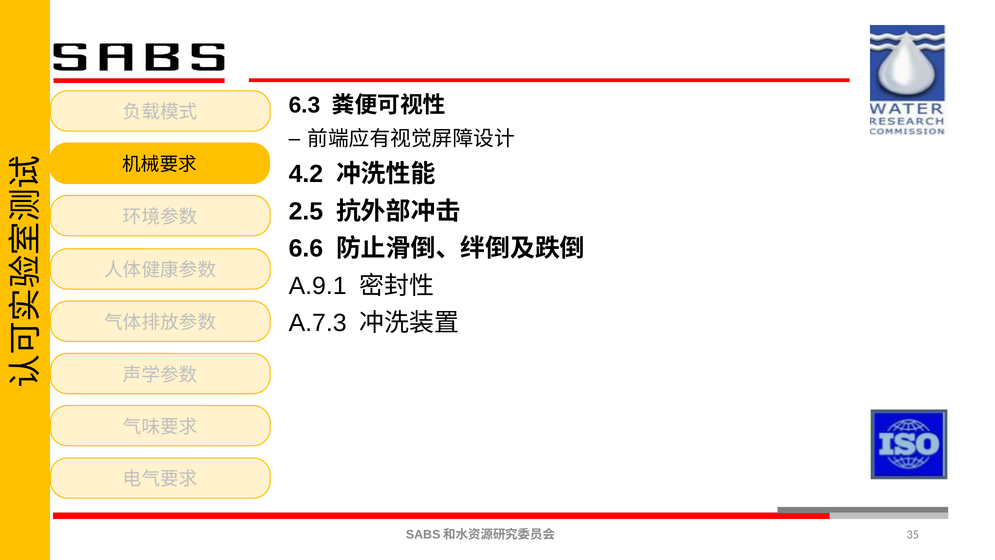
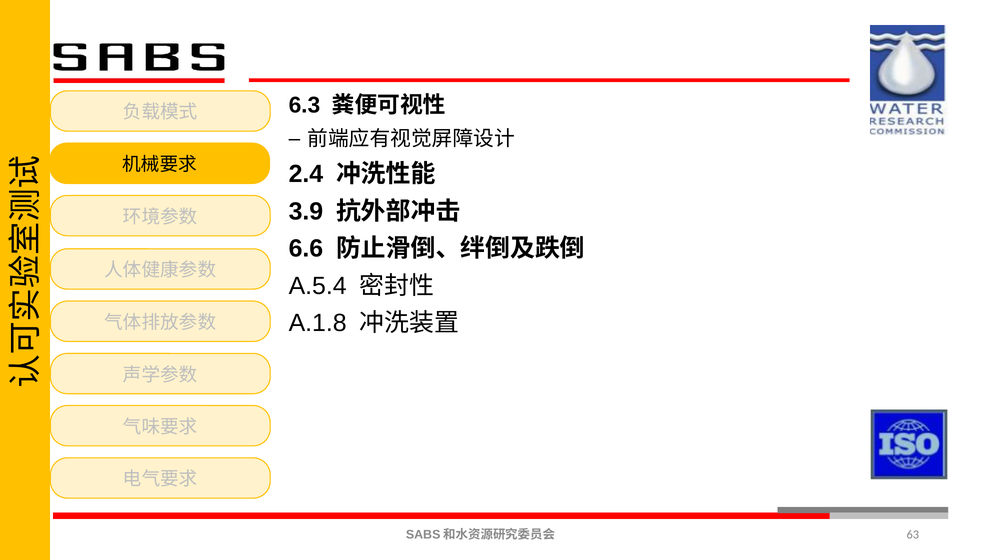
4.2: 4.2 -> 2.4 (306, 174)
2.5: 2.5 -> 3.9 (306, 211)
A.9.1: A.9.1 -> A.5.4 (318, 286)
A.7.3: A.7.3 -> A.1.8 (318, 323)
35: 35 -> 63 (913, 534)
